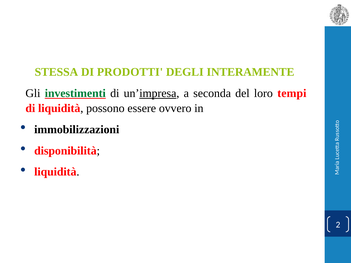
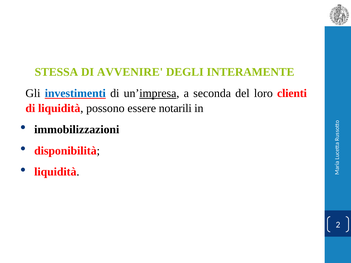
PRODOTTI: PRODOTTI -> AVVENIRE (130, 72)
investimenti colour: green -> blue (75, 93)
tempi: tempi -> clienti (292, 93)
ovvero: ovvero -> notarili (175, 108)
